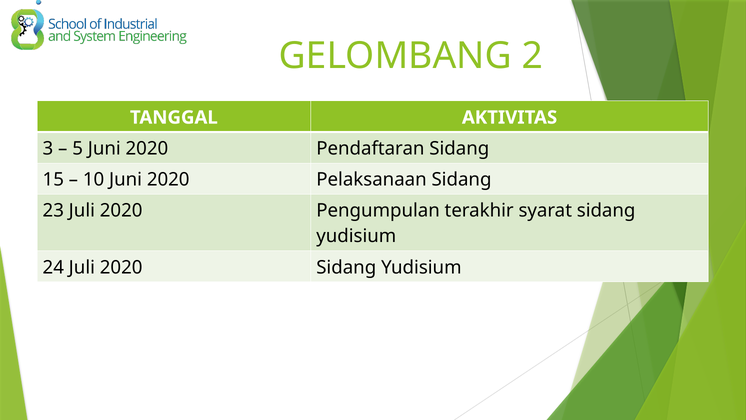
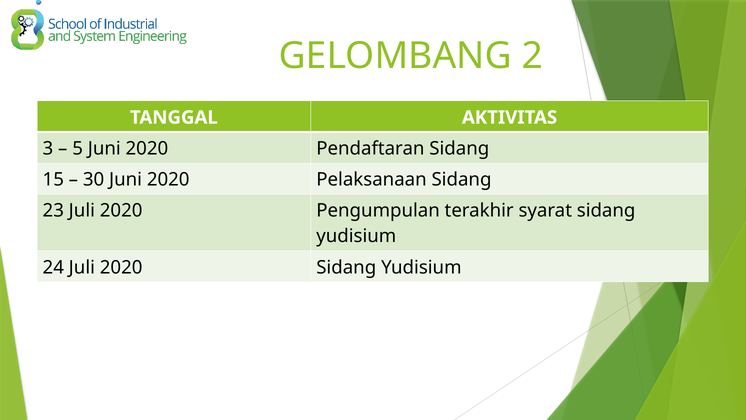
10: 10 -> 30 (94, 180)
